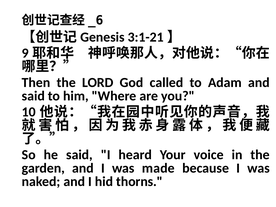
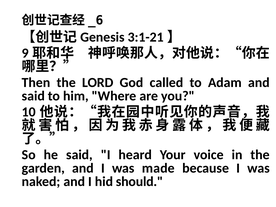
thorns: thorns -> should (140, 182)
